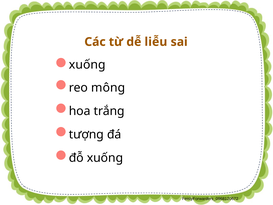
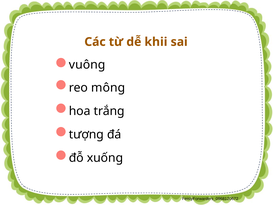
liễu: liễu -> khii (156, 42)
xuống: xuống -> vuông (87, 65)
